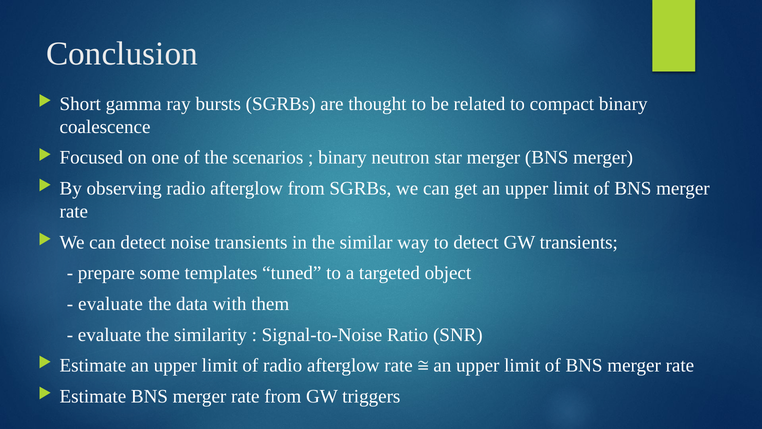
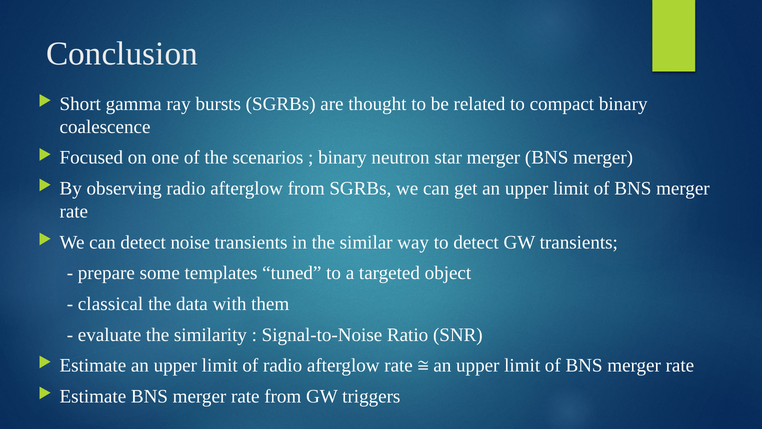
evaluate: evaluate -> classical (111, 304)
